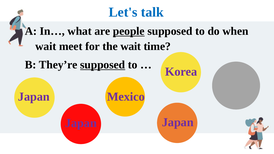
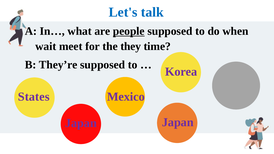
the wait: wait -> they (131, 46)
supposed underline: present -> none (103, 65)
Japan: Japan -> States (34, 97)
